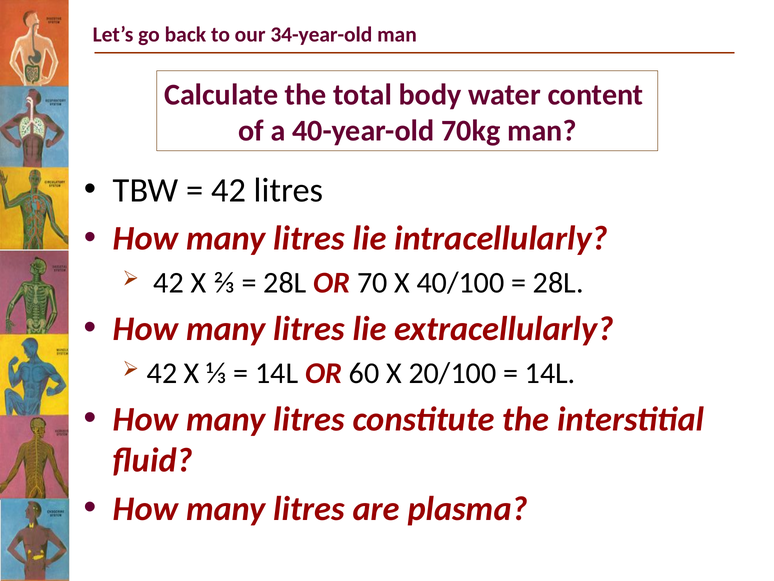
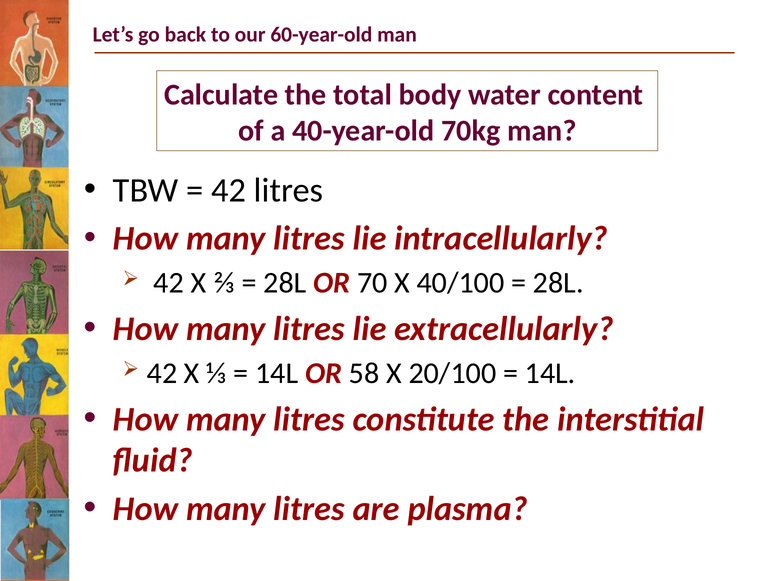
34-year-old: 34-year-old -> 60-year-old (321, 35)
60: 60 -> 58 (364, 373)
